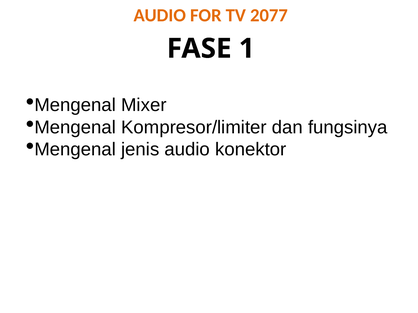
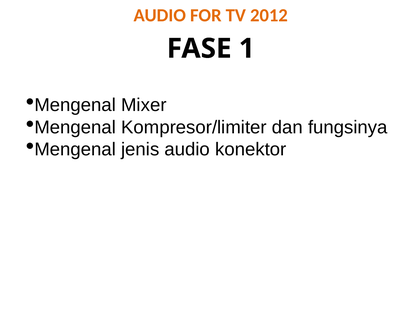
2077: 2077 -> 2012 (269, 16)
